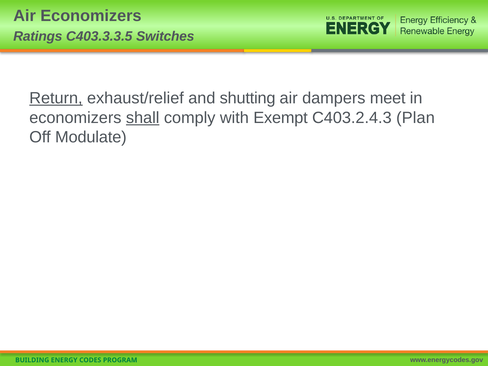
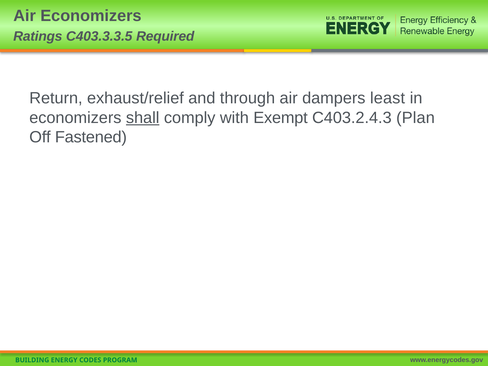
Switches: Switches -> Required (165, 36)
Return underline: present -> none (56, 98)
shutting: shutting -> through (248, 98)
meet: meet -> least (388, 98)
Modulate: Modulate -> Fastened (91, 137)
